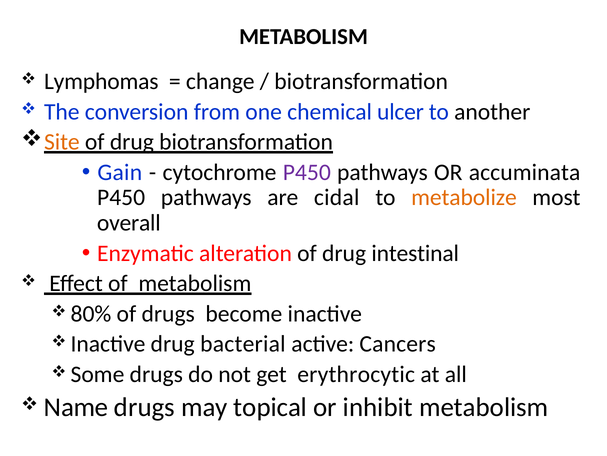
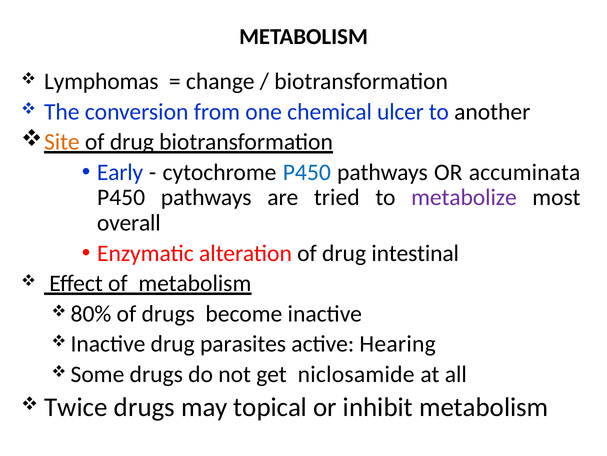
Gain: Gain -> Early (120, 172)
P450 colour: purple -> blue (307, 172)
cidal: cidal -> tried (337, 197)
metabolize colour: orange -> purple (464, 197)
bacterial: bacterial -> parasites (243, 344)
Cancers: Cancers -> Hearing (398, 344)
erythrocytic: erythrocytic -> niclosamide (356, 374)
Name: Name -> Twice (76, 406)
